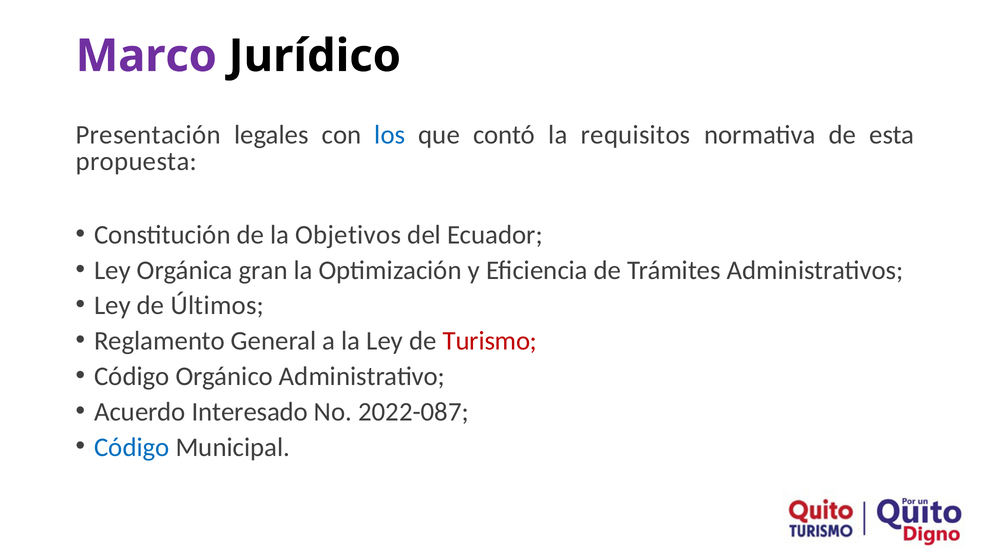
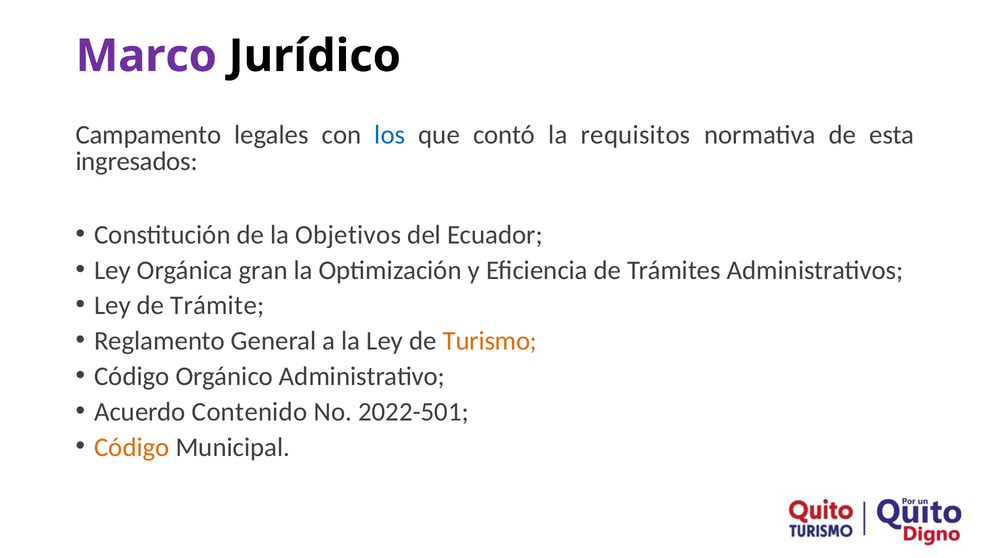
Presentación: Presentación -> Campamento (148, 135)
propuesta: propuesta -> ingresados (137, 161)
Últimos: Últimos -> Trámite (217, 305)
Turismo colour: red -> orange (490, 341)
Interesado: Interesado -> Contenido (250, 411)
2022-087: 2022-087 -> 2022-501 (414, 411)
Código colour: blue -> orange (132, 447)
